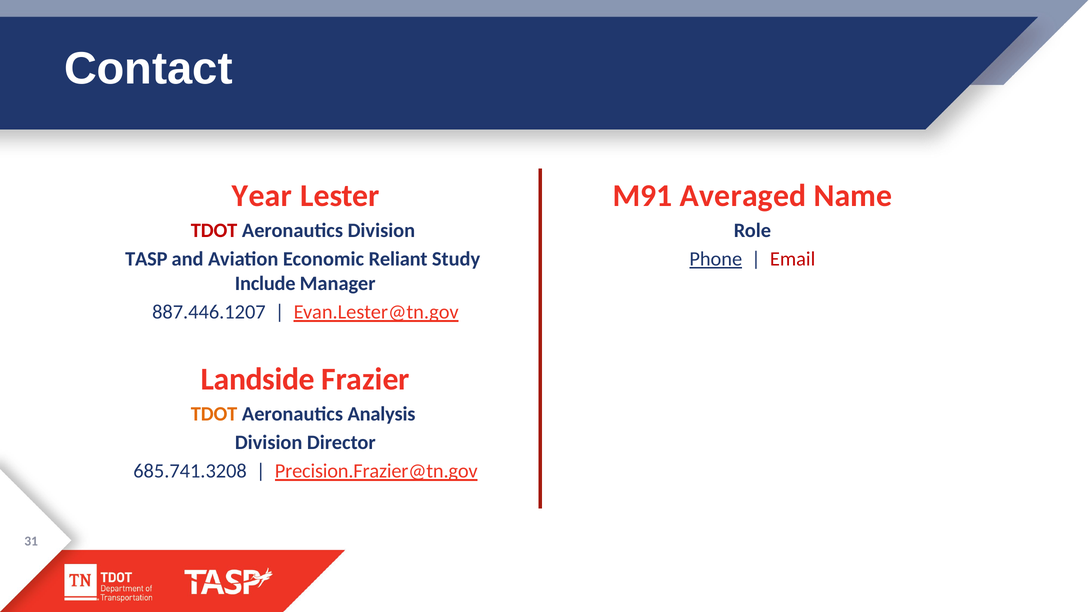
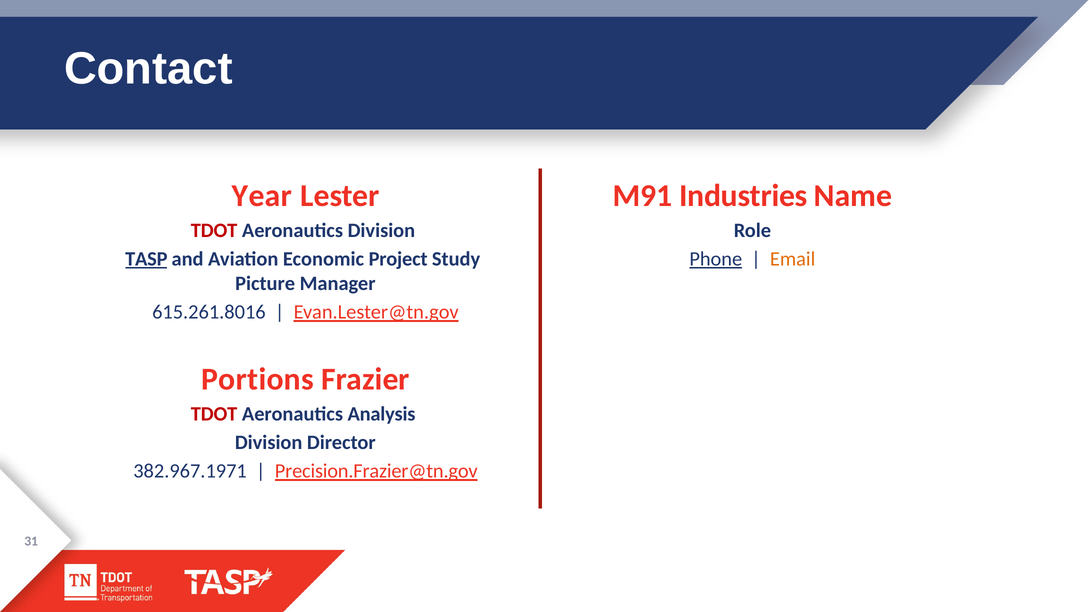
Averaged: Averaged -> Industries (743, 196)
TASP underline: none -> present (146, 259)
Reliant: Reliant -> Project (398, 259)
Email colour: red -> orange (793, 259)
Include: Include -> Picture (265, 284)
887.446.1207: 887.446.1207 -> 615.261.8016 (209, 312)
Landside: Landside -> Portions (257, 380)
TDOT colour: orange -> red (214, 414)
685.741.3208: 685.741.3208 -> 382.967.1971 (190, 472)
